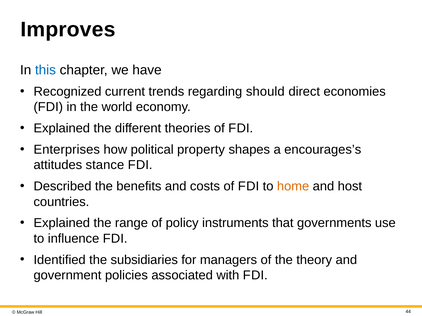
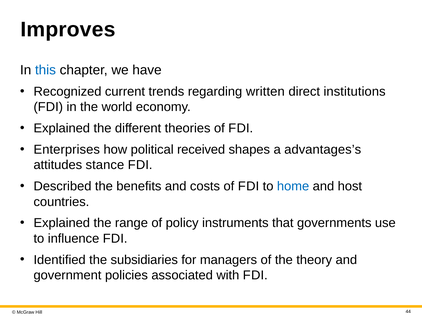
should: should -> written (265, 92)
economies: economies -> institutions (355, 92)
property: property -> received (201, 150)
encourages’s: encourages’s -> advantages’s (323, 150)
home colour: orange -> blue (293, 187)
